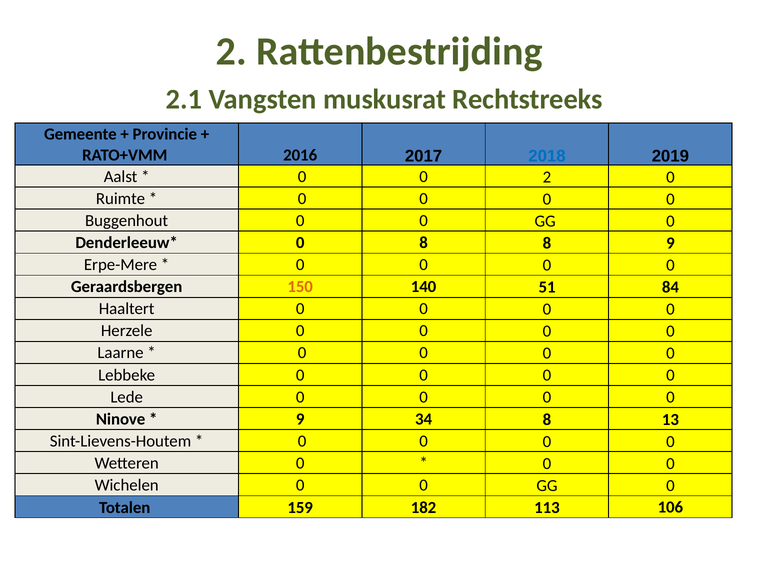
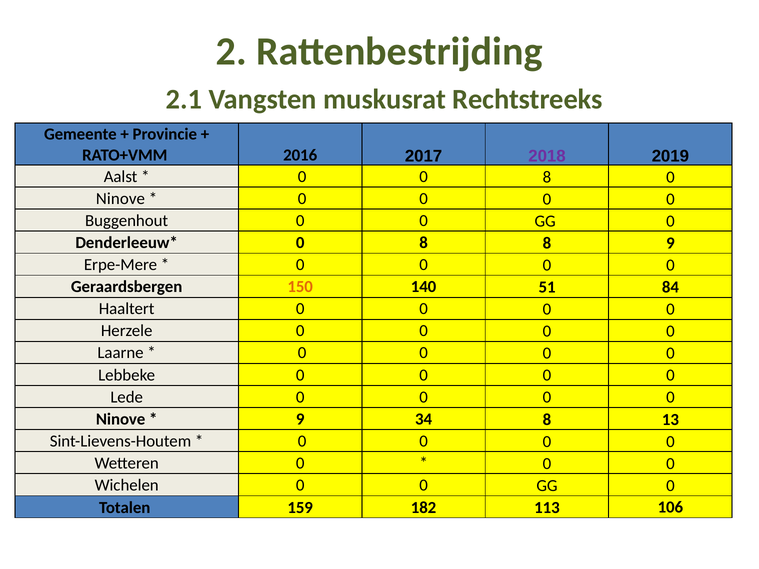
2018 colour: blue -> purple (547, 156)
0 0 2: 2 -> 8 (547, 177)
Ruimte: Ruimte -> Ninove (120, 199)
